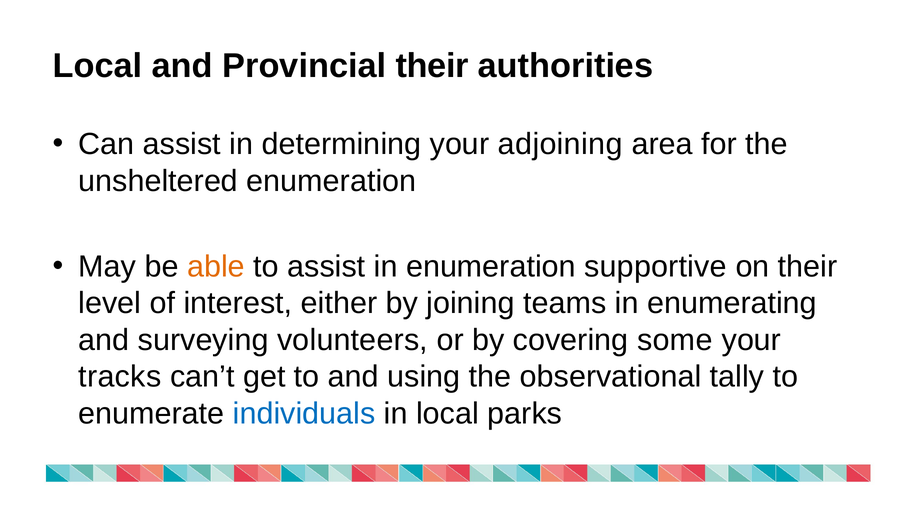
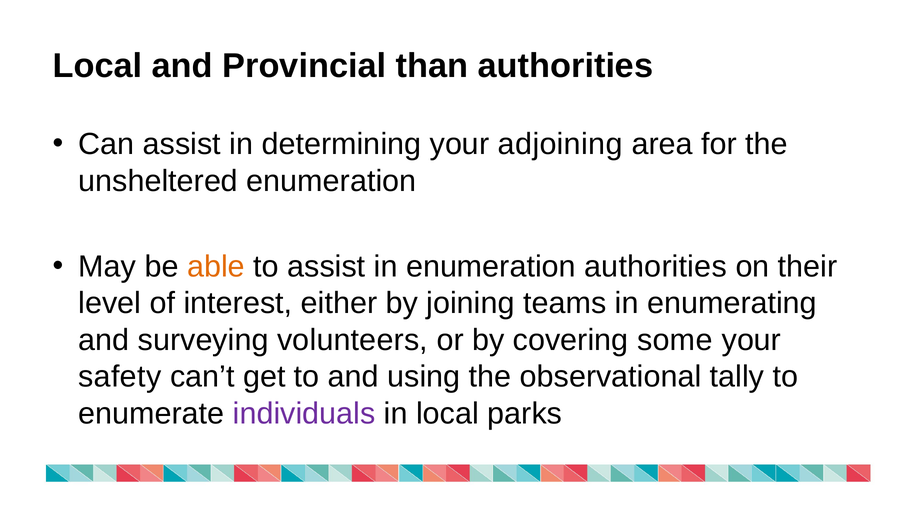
Provincial their: their -> than (432, 66)
enumeration supportive: supportive -> authorities (656, 266)
tracks: tracks -> safety (120, 376)
individuals colour: blue -> purple (304, 413)
